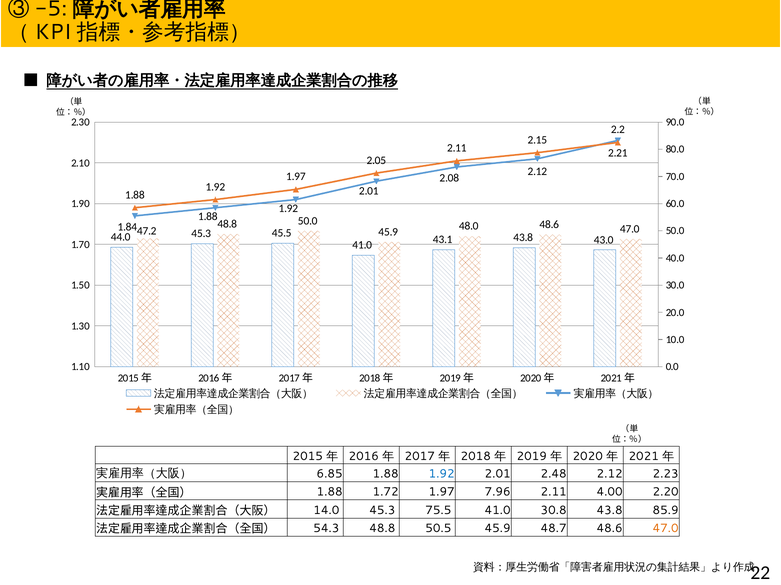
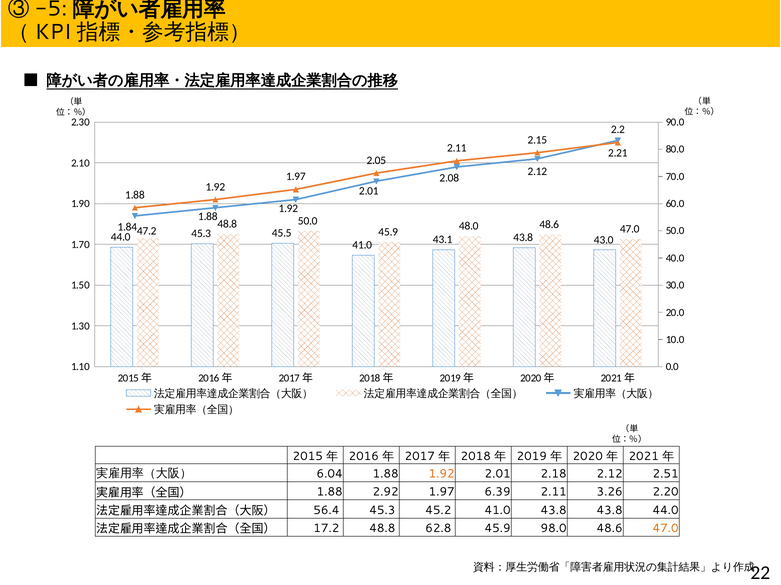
6.85: 6.85 -> 6.04 (330, 475)
1.92 colour: blue -> orange (442, 475)
2.48: 2.48 -> 2.18 (554, 475)
2.23: 2.23 -> 2.51 (666, 475)
1.72: 1.72 -> 2.92 (386, 493)
7.96: 7.96 -> 6.39 (498, 493)
4.00: 4.00 -> 3.26 (610, 493)
14.0: 14.0 -> 56.4 (326, 511)
75.5: 75.5 -> 45.2 (438, 511)
41.0 30.8: 30.8 -> 43.8 (554, 511)
43.8 85.9: 85.9 -> 44.0 (666, 511)
54.3: 54.3 -> 17.2 (326, 529)
50.5: 50.5 -> 62.8 (438, 529)
48.7: 48.7 -> 98.0 (554, 529)
